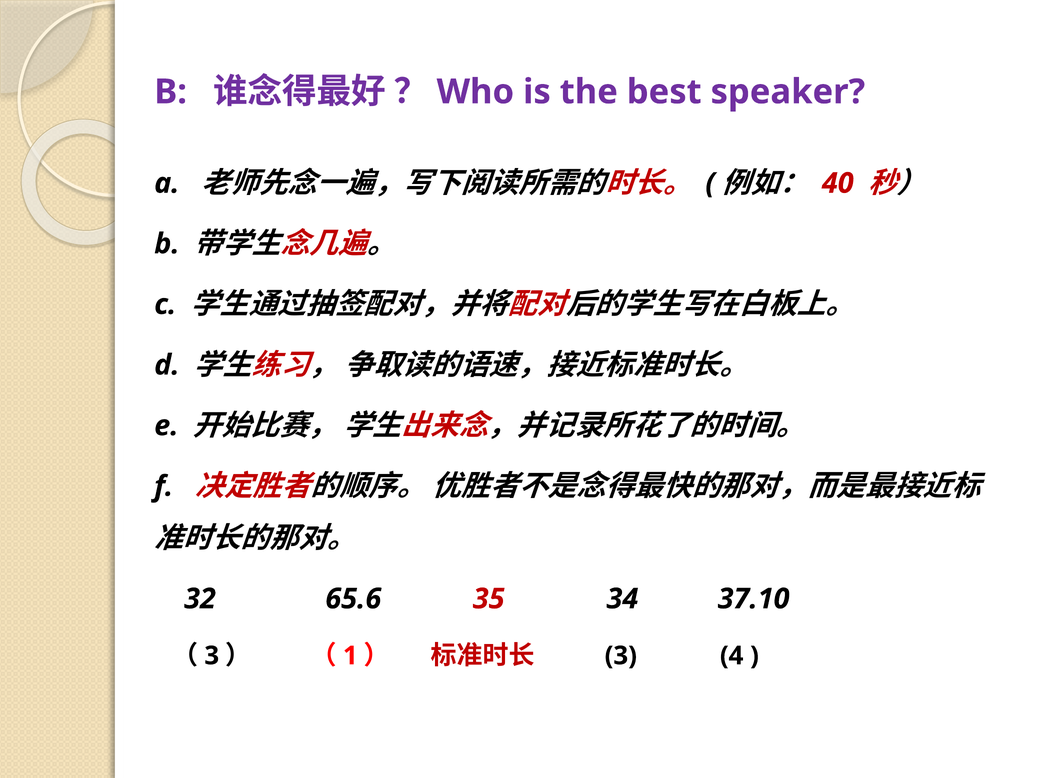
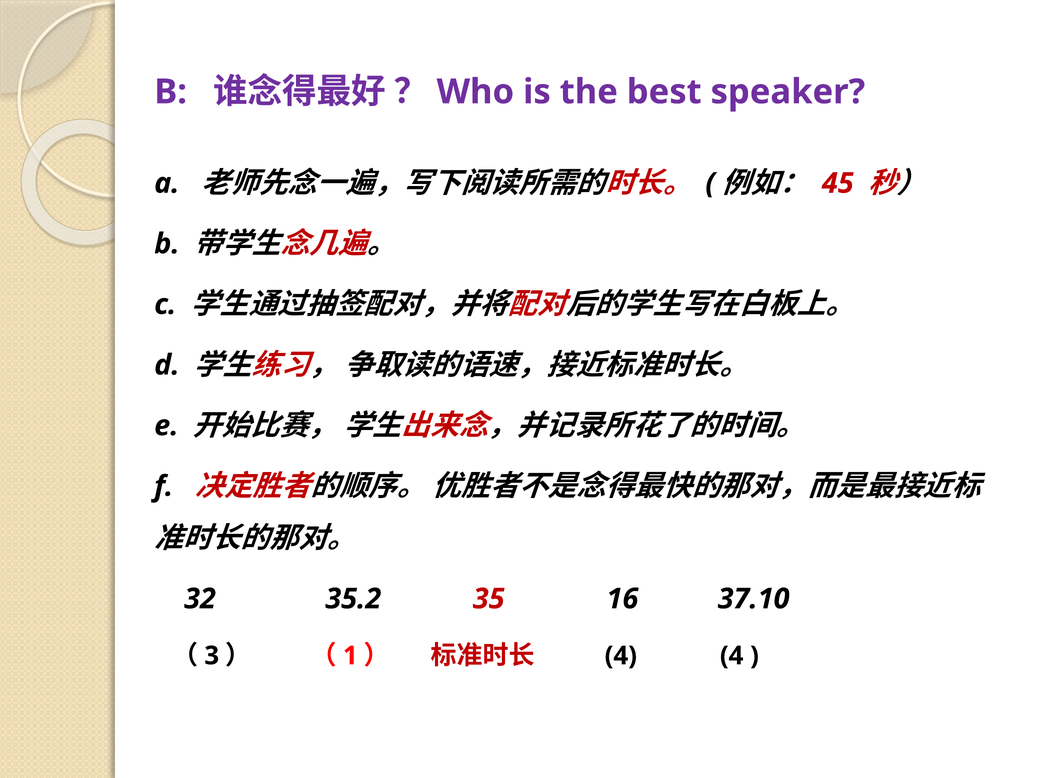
40: 40 -> 45 (838, 183)
65.6: 65.6 -> 35.2 (353, 599)
34: 34 -> 16 (622, 599)
3: 3 -> 4 (621, 655)
